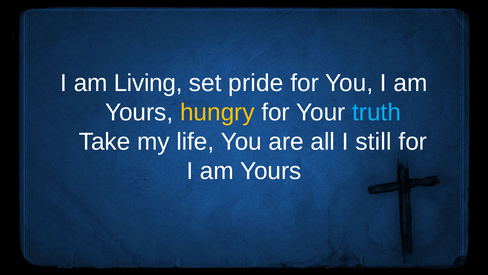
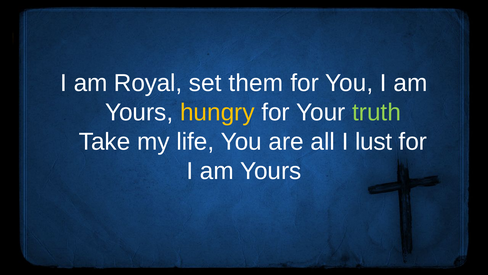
Living: Living -> Royal (148, 83)
pride: pride -> them (256, 83)
truth colour: light blue -> light green (377, 112)
still: still -> lust (374, 141)
